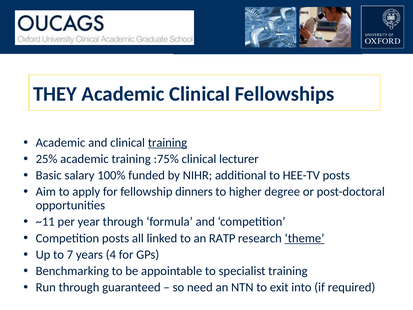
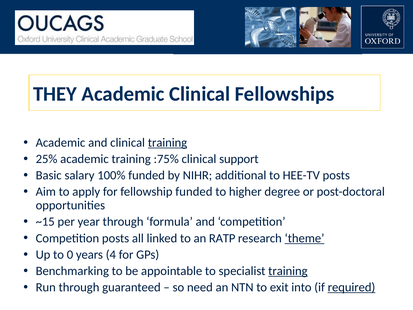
lecturer: lecturer -> support (239, 159)
fellowship dinners: dinners -> funded (194, 192)
~11: ~11 -> ~15 (45, 222)
7: 7 -> 0 (70, 254)
training underline: none -> present (288, 271)
required underline: none -> present (351, 287)
